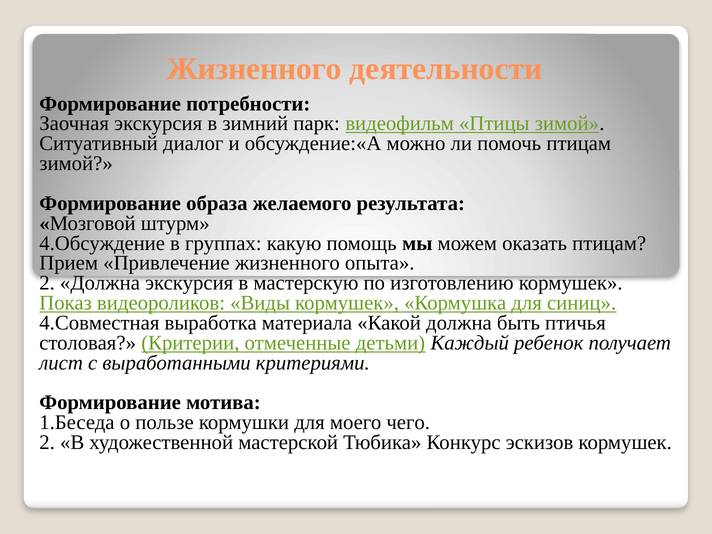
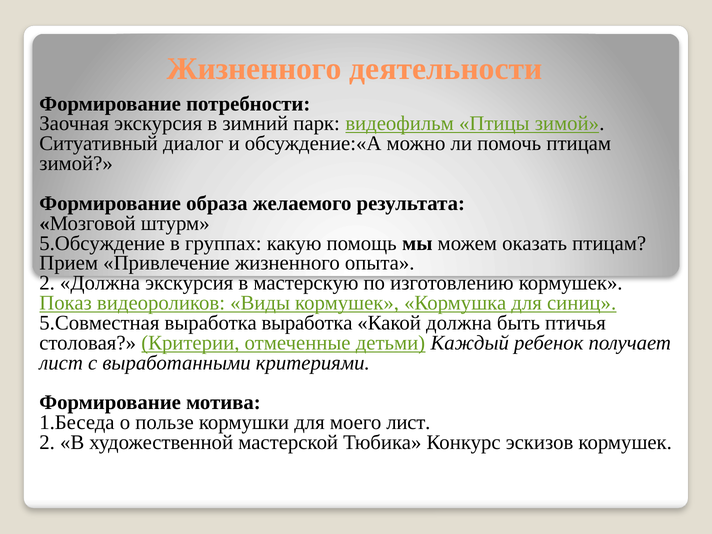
4.Обсуждение: 4.Обсуждение -> 5.Обсуждение (102, 243)
4.Совместная: 4.Совместная -> 5.Совместная (99, 323)
выработка материала: материала -> выработка (307, 323)
моего чего: чего -> лист (408, 423)
